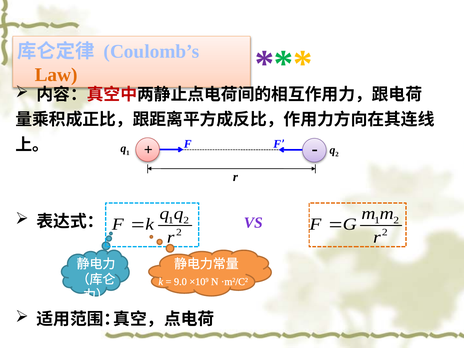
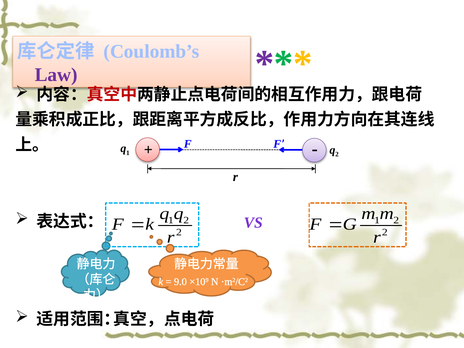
Law colour: orange -> purple (56, 75)
